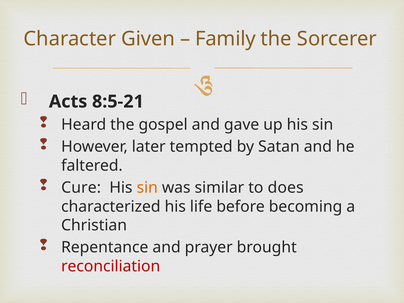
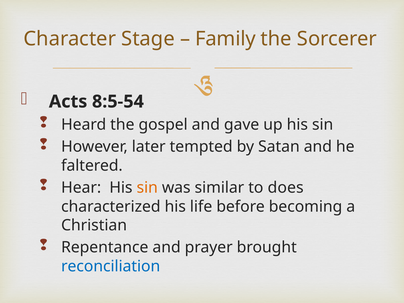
Given: Given -> Stage (148, 39)
8:5-21: 8:5-21 -> 8:5-54 (118, 102)
Cure: Cure -> Hear (81, 188)
reconciliation colour: red -> blue (111, 266)
